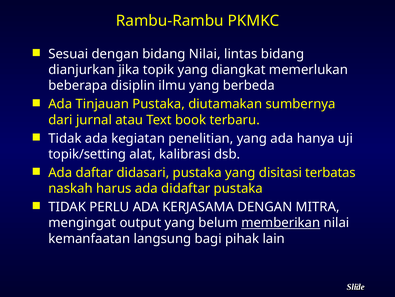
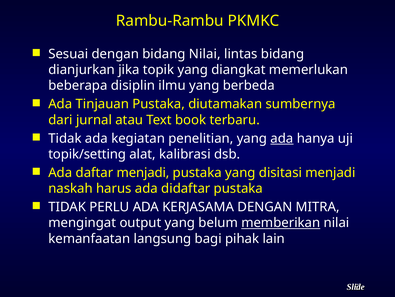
ada underline: none -> present (282, 138)
daftar didasari: didasari -> menjadi (143, 172)
disitasi terbatas: terbatas -> menjadi (330, 172)
